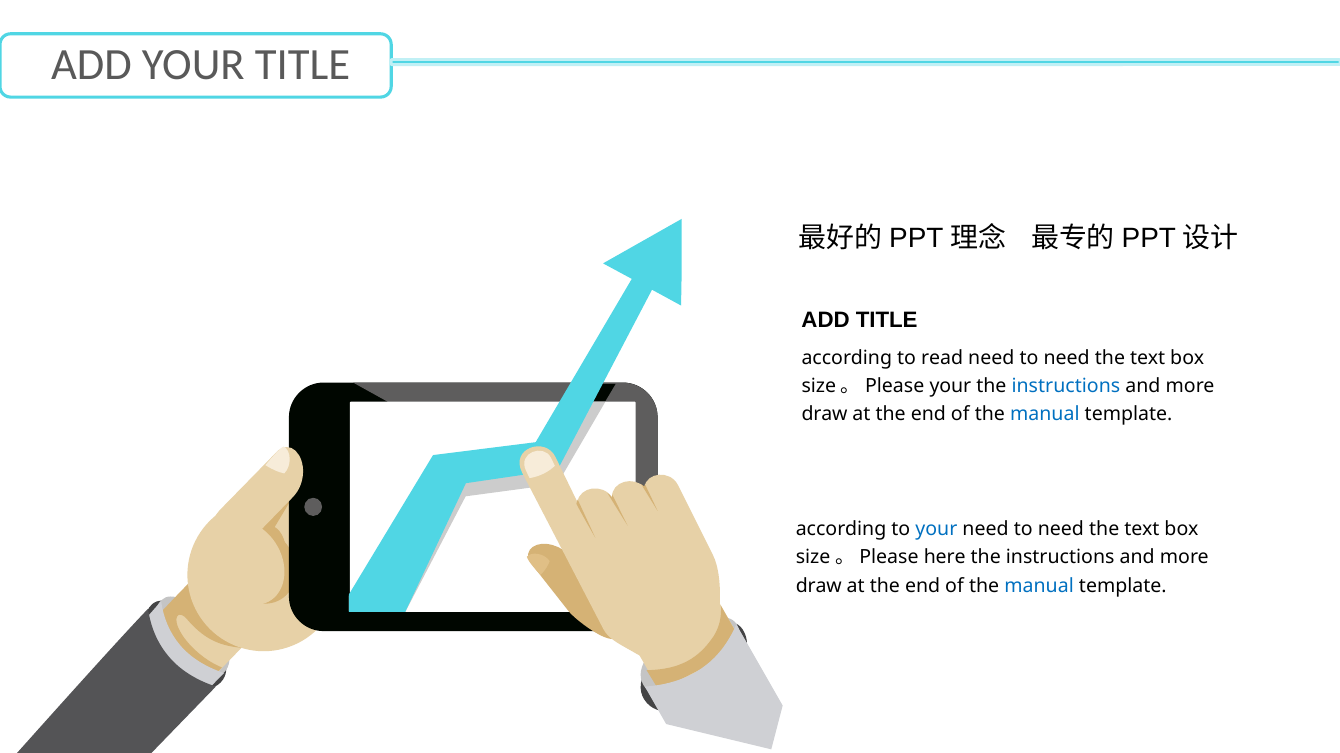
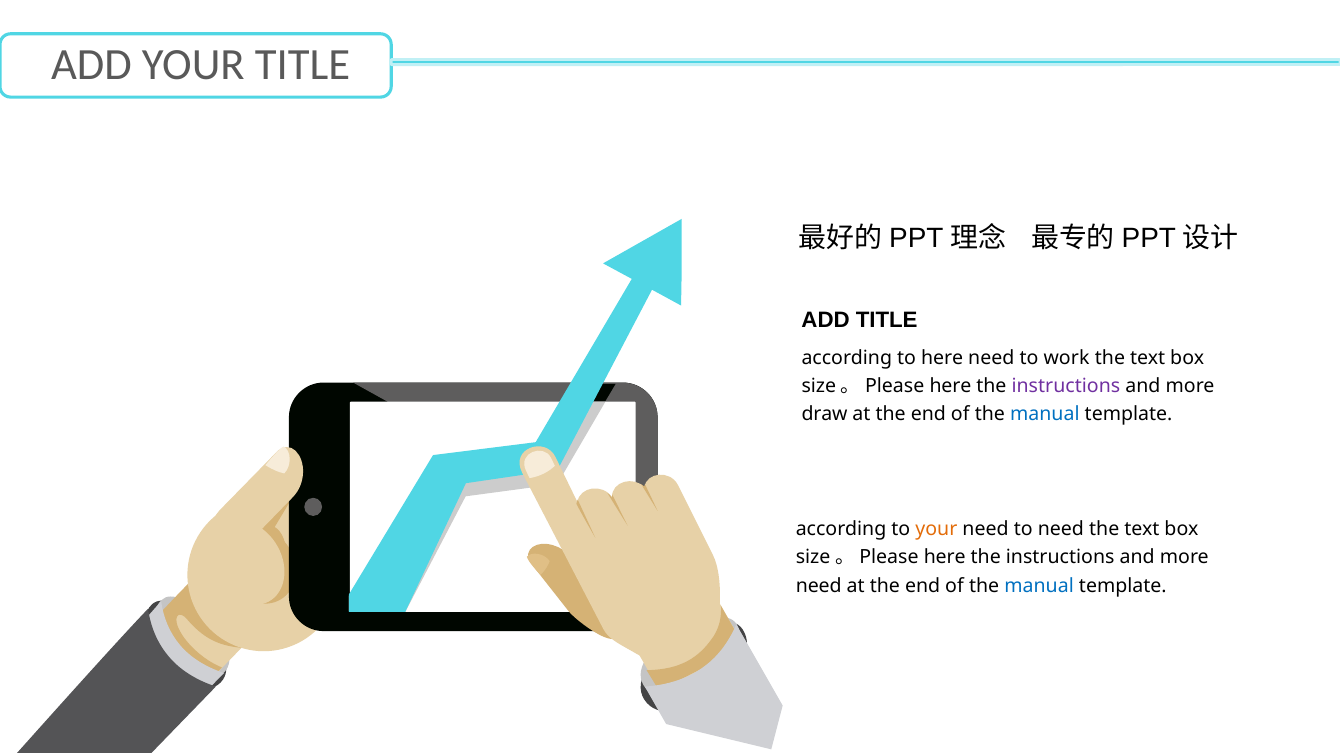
to read: read -> here (942, 359)
need: need -> work (1067, 359)
your: your -> here (950, 387)
instructions colour: blue -> purple (1066, 387)
your colour: blue -> orange (936, 530)
draw: draw -> need (819, 586)
